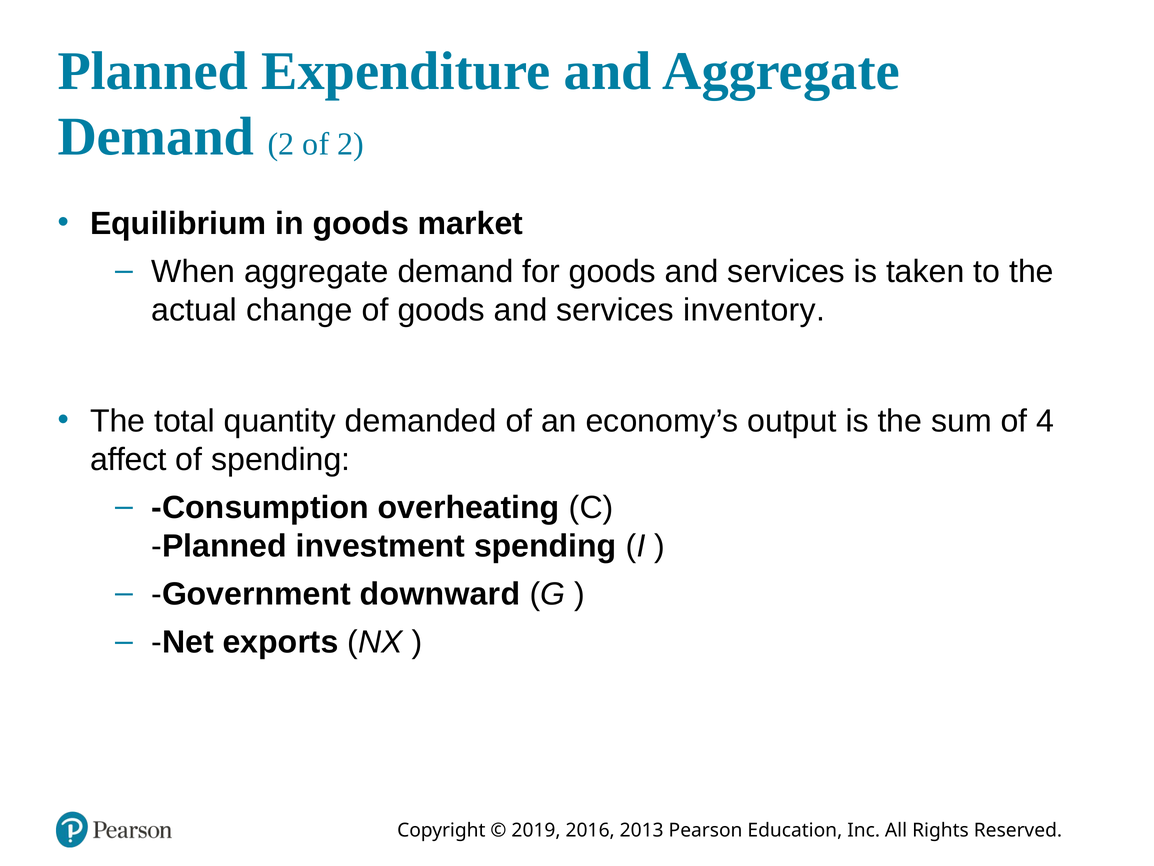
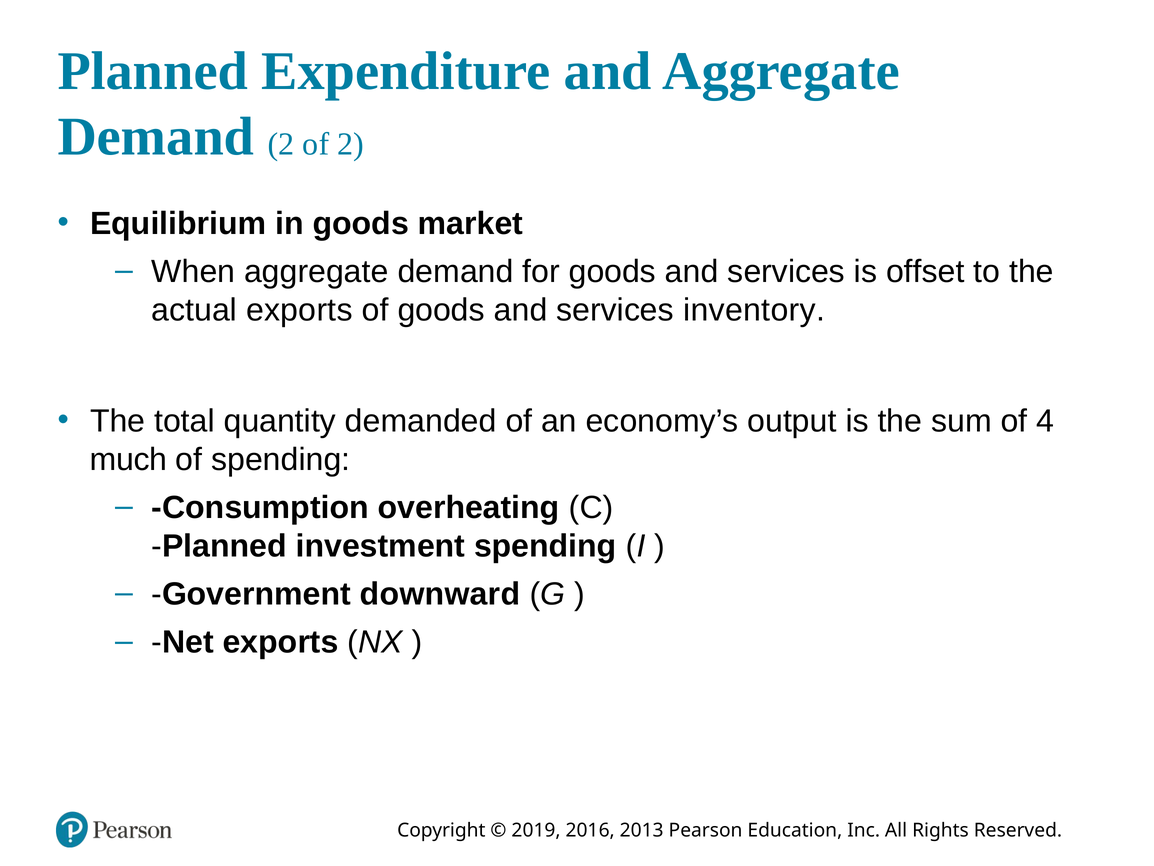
taken: taken -> offset (925, 272)
actual change: change -> exports (299, 310)
affect: affect -> much (128, 459)
